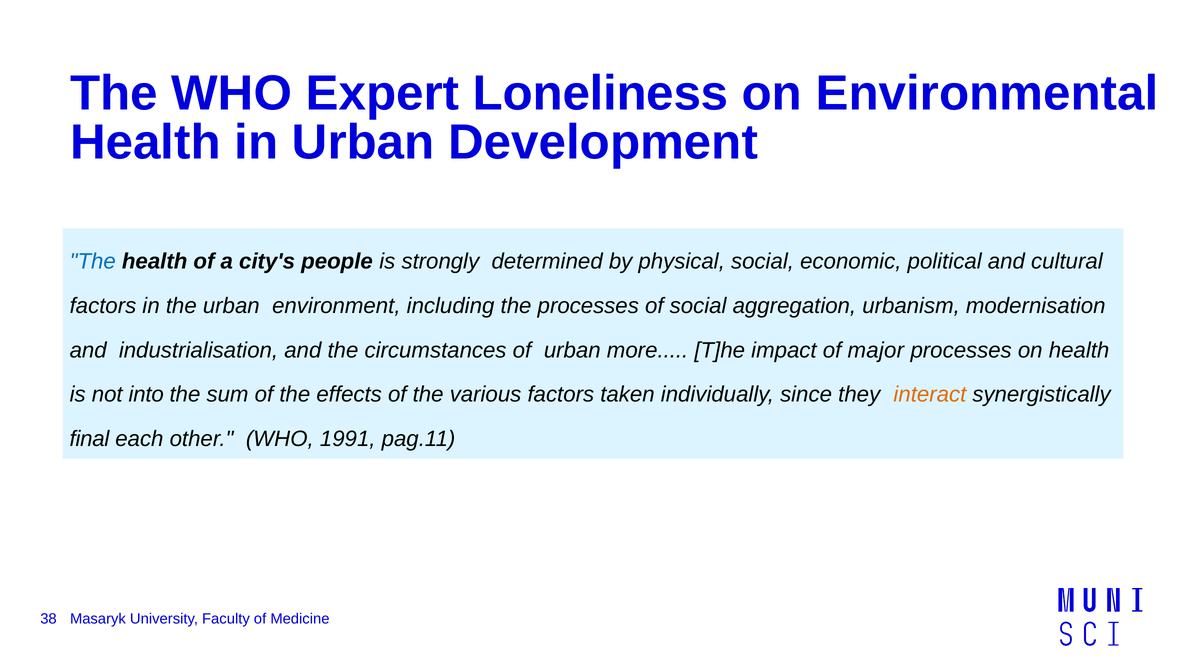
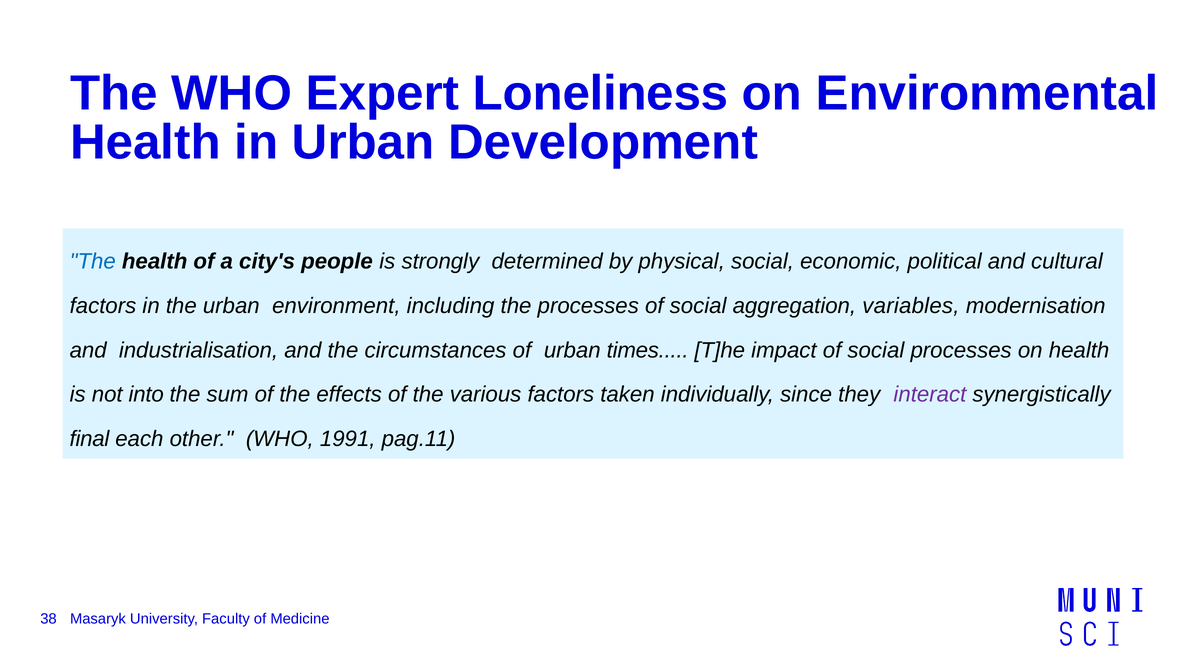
urbanism: urbanism -> variables (911, 306)
more: more -> times (648, 350)
impact of major: major -> social (876, 350)
interact colour: orange -> purple (930, 395)
